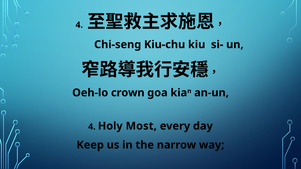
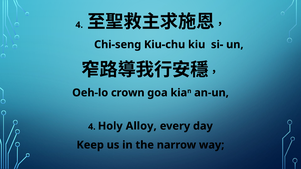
Most: Most -> Alloy (141, 126)
